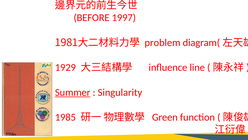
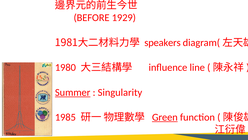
1997: 1997 -> 1929 (124, 18)
problem: problem -> speakers (163, 43)
1929: 1929 -> 1980 (65, 67)
Green underline: none -> present (165, 117)
